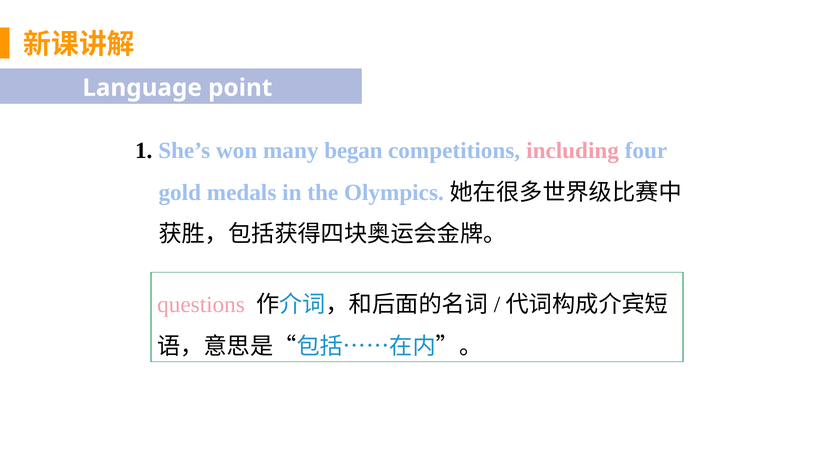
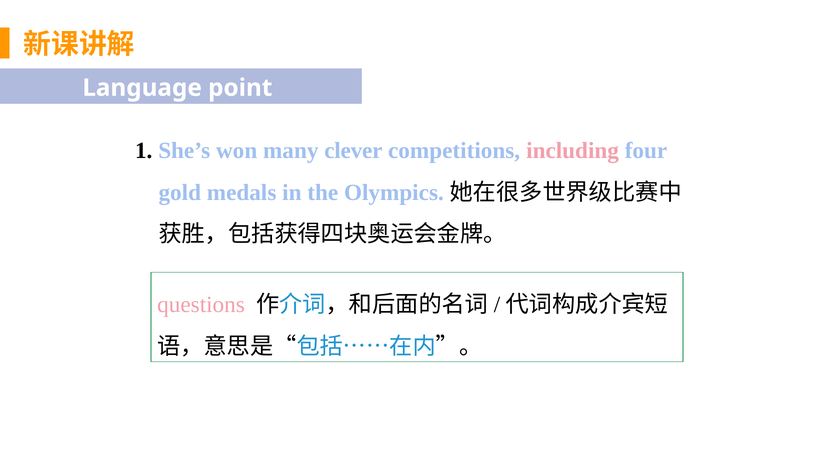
began: began -> clever (353, 151)
